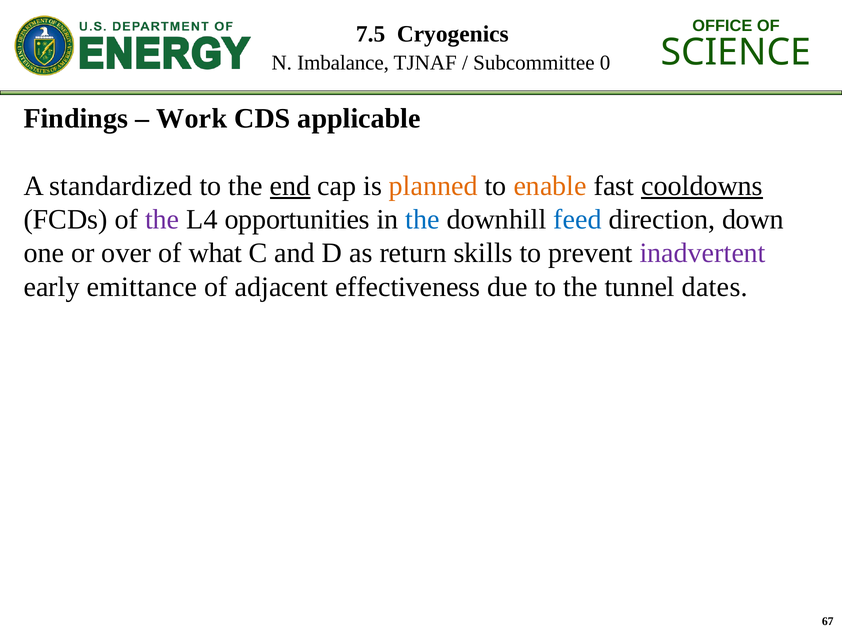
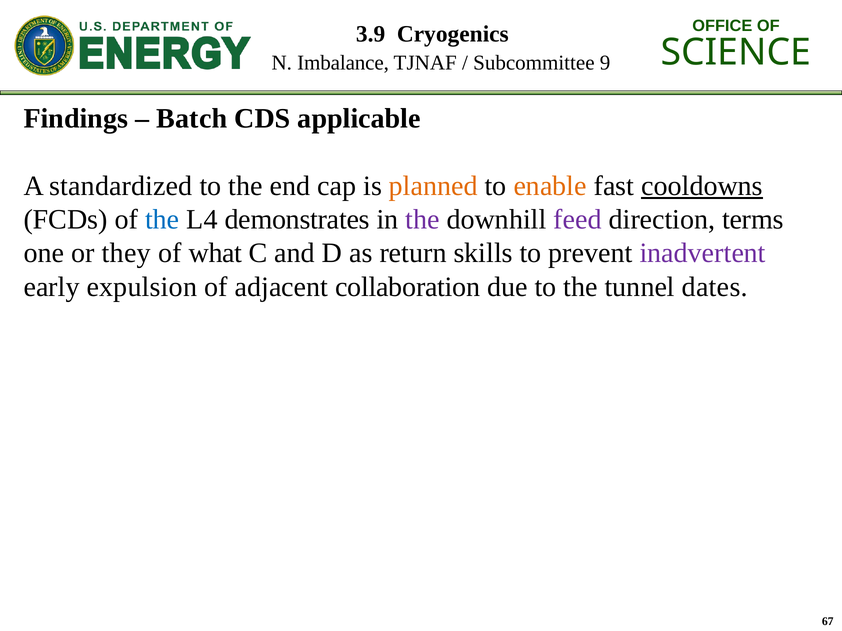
7.5: 7.5 -> 3.9 (371, 34)
0: 0 -> 9 (605, 63)
Work: Work -> Batch (192, 119)
end underline: present -> none (290, 186)
the colour: purple -> blue (162, 220)
opportunities: opportunities -> demonstrates (297, 220)
the colour: blue -> purple (422, 220)
feed colour: blue -> purple (578, 220)
down: down -> terms (753, 220)
over: over -> they (126, 253)
emittance: emittance -> expulsion (142, 287)
effectiveness: effectiveness -> collaboration (408, 287)
